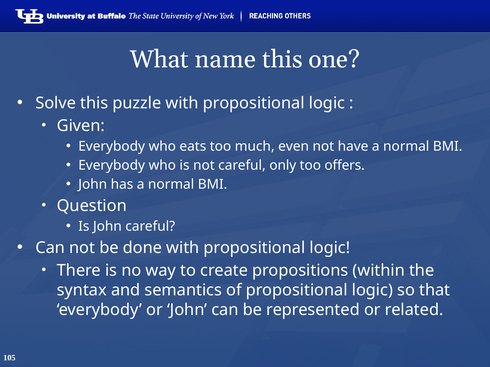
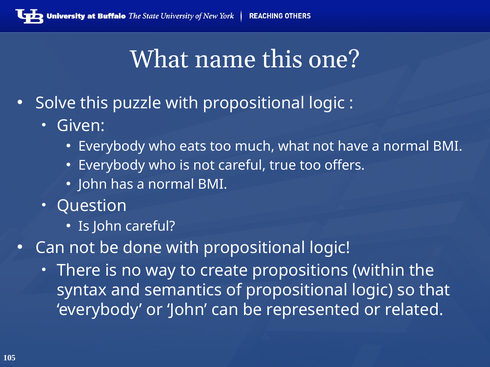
much even: even -> what (294, 147)
only: only -> true (283, 166)
